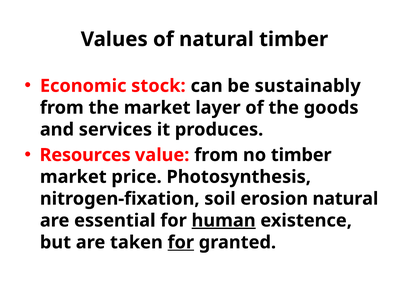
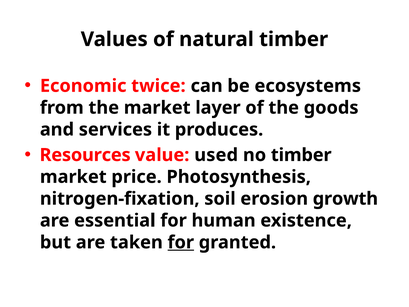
stock: stock -> twice (158, 86)
sustainably: sustainably -> ecosystems (308, 86)
value from: from -> used (216, 155)
erosion natural: natural -> growth (345, 199)
human underline: present -> none (224, 220)
